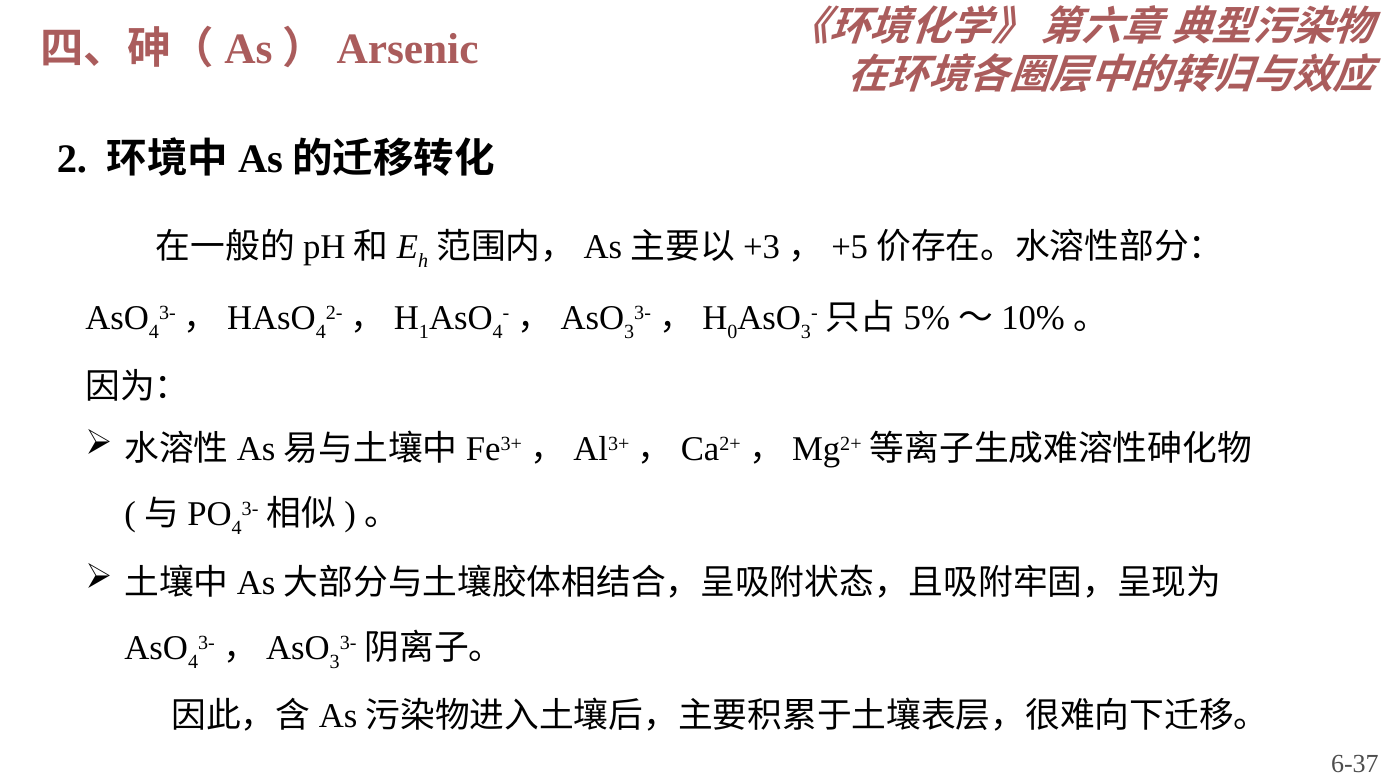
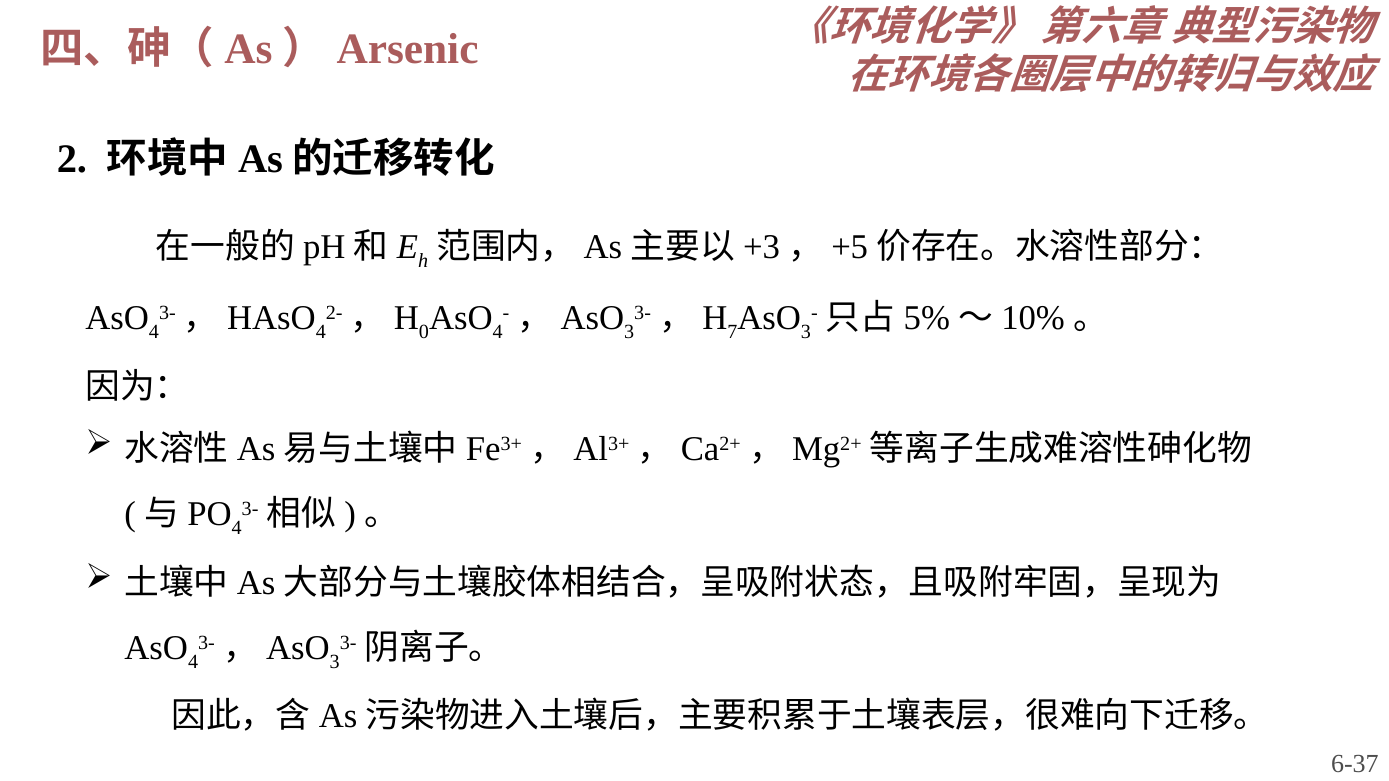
1: 1 -> 0 (424, 332)
0: 0 -> 7 (732, 332)
